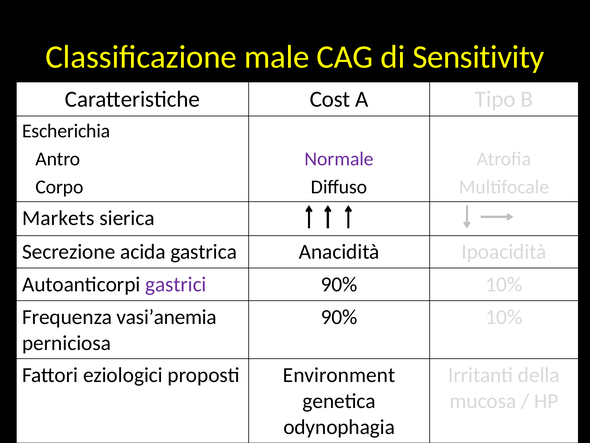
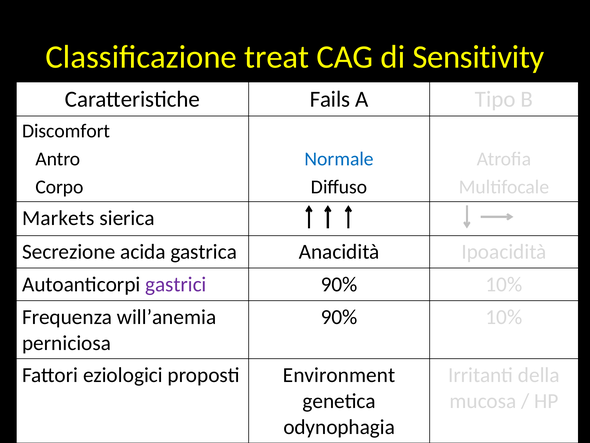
male: male -> treat (277, 57)
Cost: Cost -> Fails (330, 99)
Escherichia: Escherichia -> Discomfort (66, 131)
Normale colour: purple -> blue (339, 159)
vasi’anemia: vasi’anemia -> will’anemia (167, 317)
